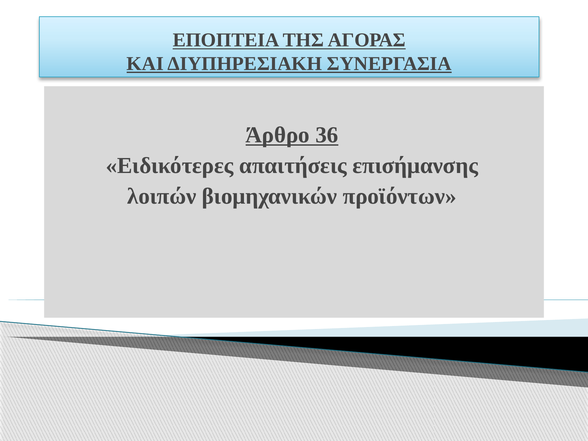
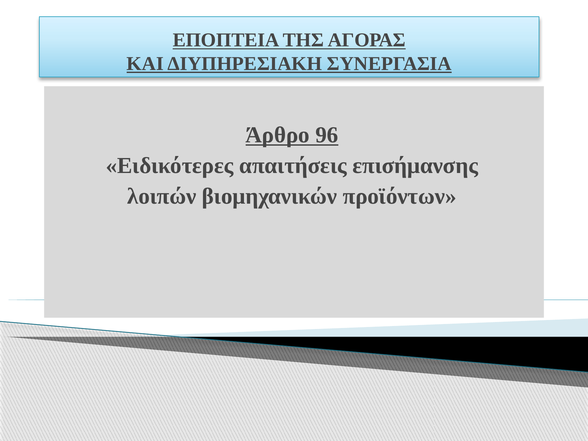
36: 36 -> 96 (327, 135)
